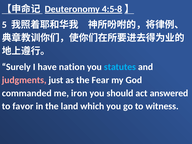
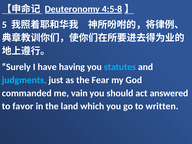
nation: nation -> having (72, 67)
judgments colour: pink -> light blue (24, 80)
iron: iron -> vain (79, 93)
witness: witness -> written (162, 106)
